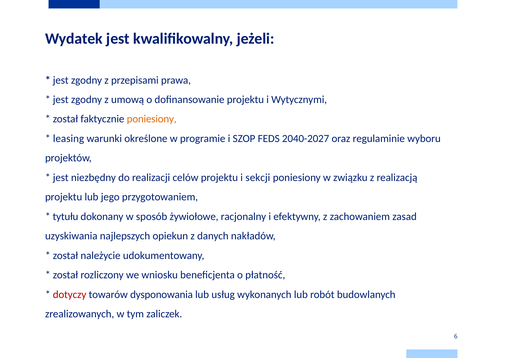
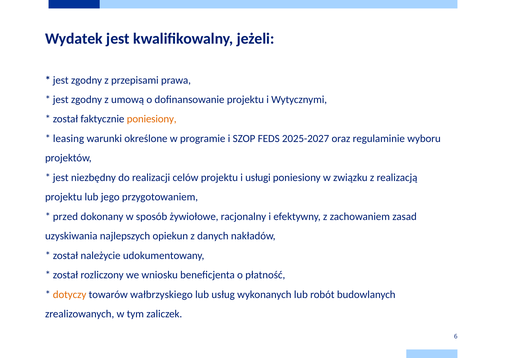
2040-2027: 2040-2027 -> 2025-2027 (306, 138)
sekcji: sekcji -> usługi (258, 177)
tytułu: tytułu -> przed (65, 216)
dotyczy colour: red -> orange (70, 294)
dysponowania: dysponowania -> wałbrzyskiego (161, 294)
